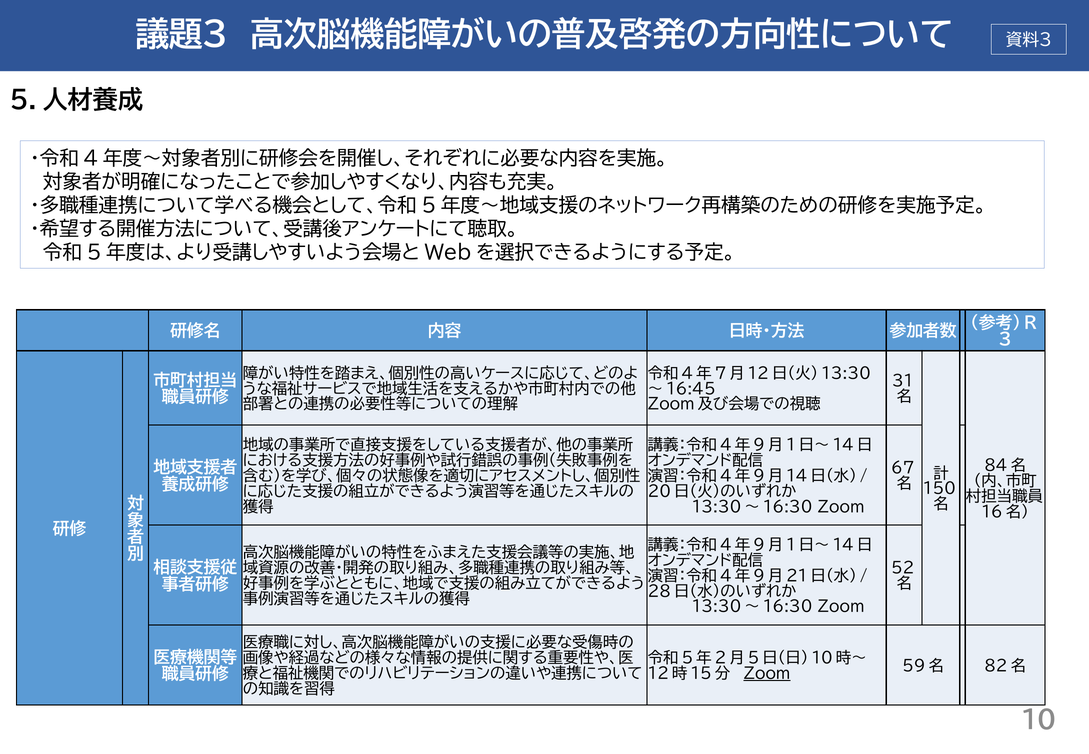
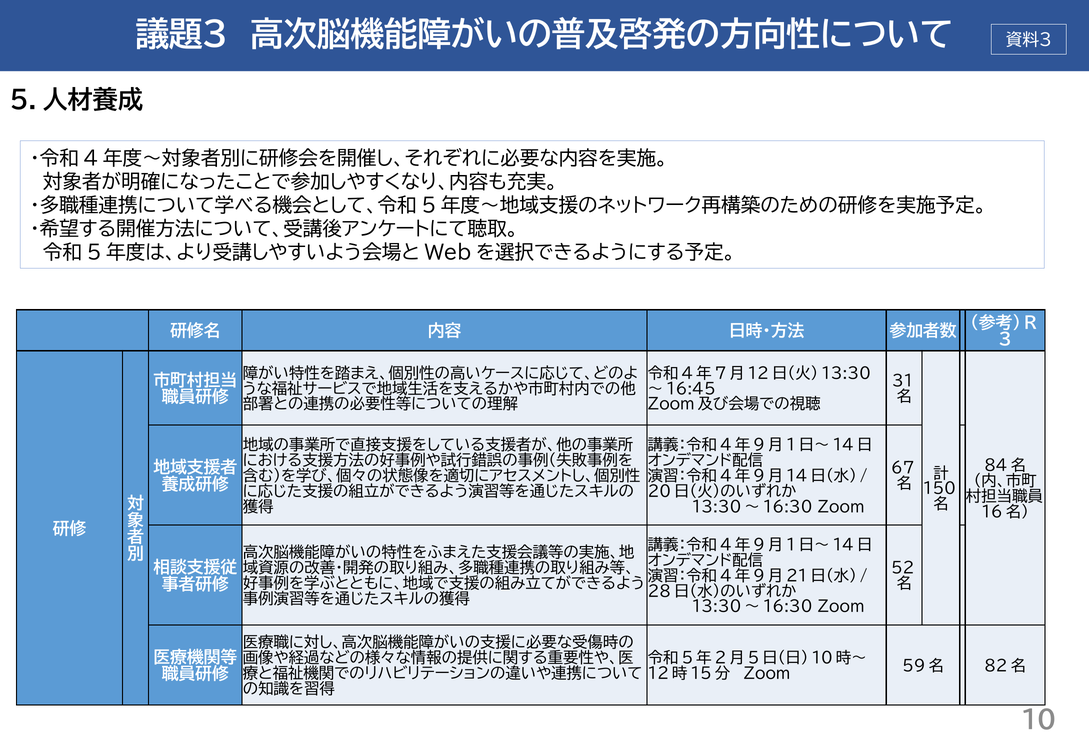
Zoom underline: present -> none (767, 674)
